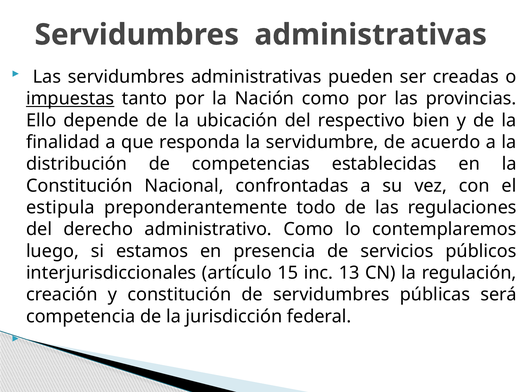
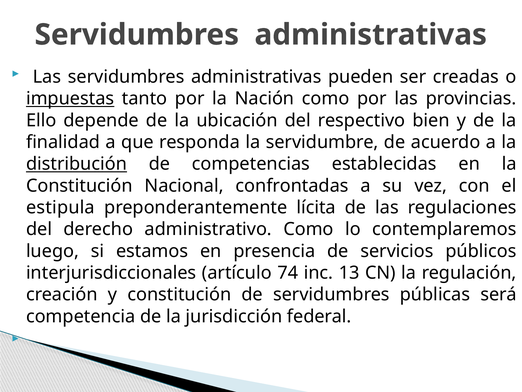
distribución underline: none -> present (76, 164)
todo: todo -> lícita (316, 207)
15: 15 -> 74 (288, 272)
